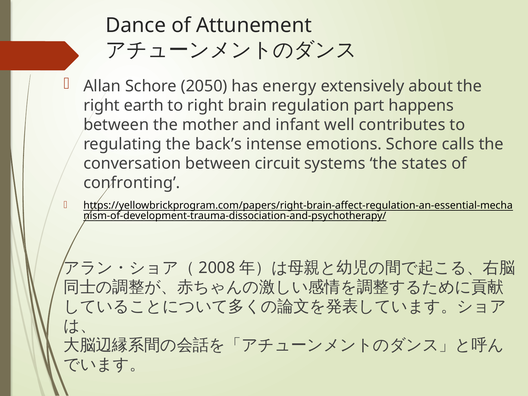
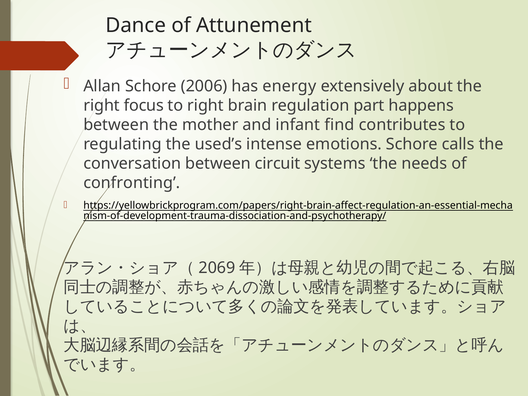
2050: 2050 -> 2006 (204, 86)
earth: earth -> focus (144, 105)
well: well -> find (339, 125)
back’s: back’s -> used’s (218, 144)
states: states -> needs (424, 163)
2008: 2008 -> 2069 (217, 268)
